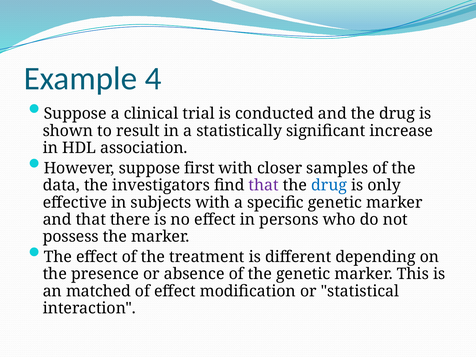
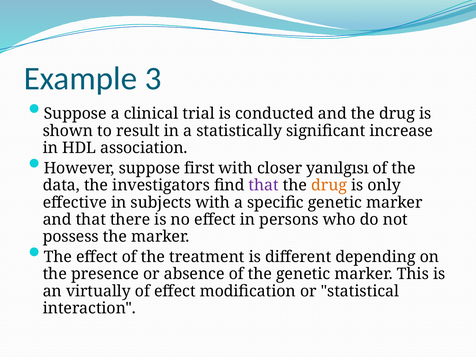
4: 4 -> 3 (153, 79)
samples: samples -> yanılgısı (337, 168)
drug colour: blue -> orange (329, 185)
matched: matched -> virtually (98, 291)
